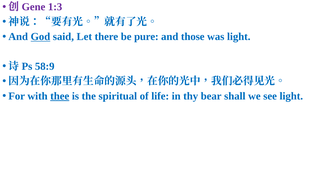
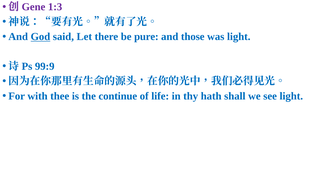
58:9: 58:9 -> 99:9 (45, 66)
thee underline: present -> none (60, 96)
spiritual: spiritual -> continue (118, 96)
bear: bear -> hath (211, 96)
